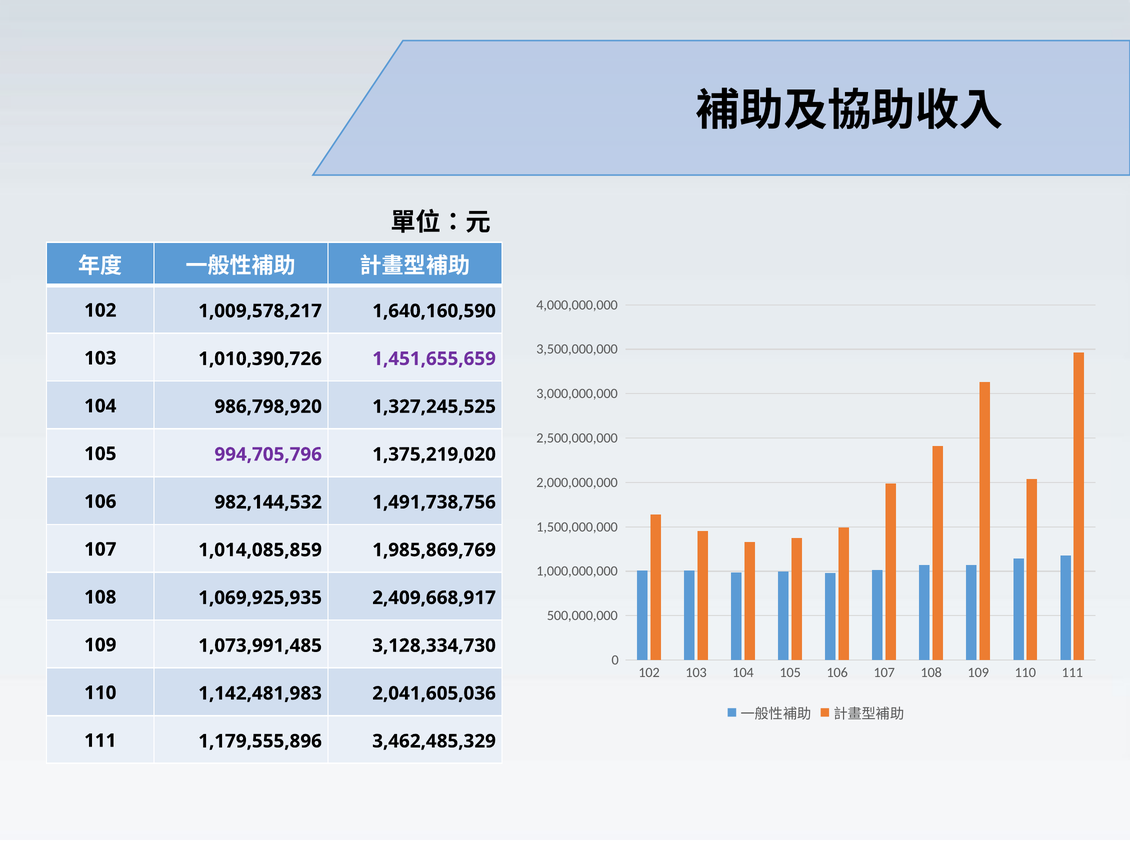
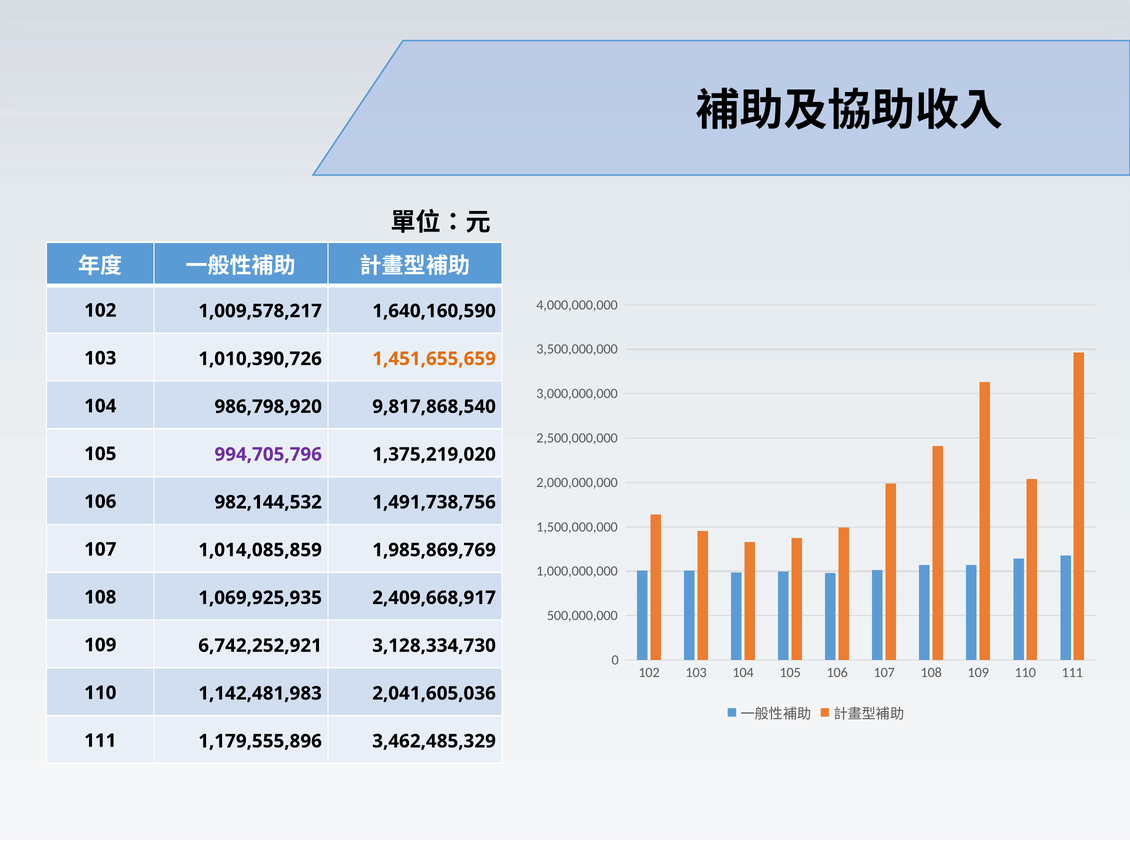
1,451,655,659 colour: purple -> orange (434, 359)
1,327,245,525: 1,327,245,525 -> 9,817,868,540 (434, 407)
1,073,991,485: 1,073,991,485 -> 6,742,252,921 (260, 646)
